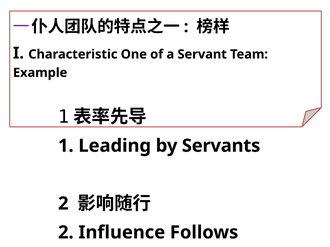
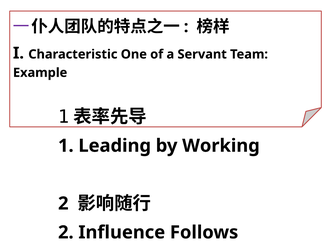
Servants: Servants -> Working (221, 146)
